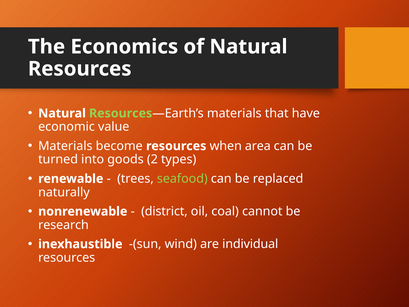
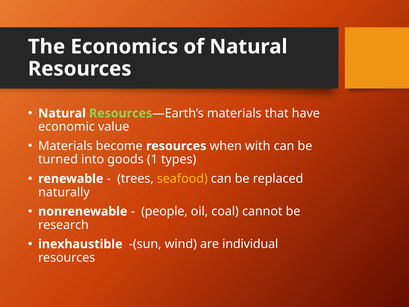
area: area -> with (258, 146)
2: 2 -> 1 (152, 159)
seafood colour: light green -> yellow (182, 179)
district: district -> people (164, 211)
